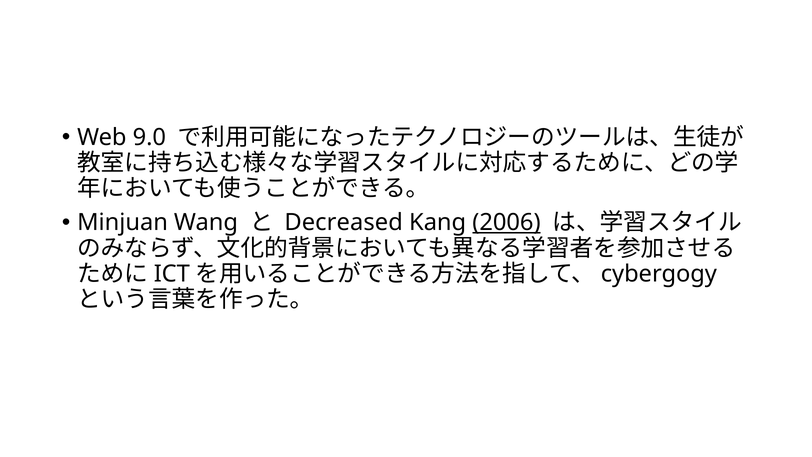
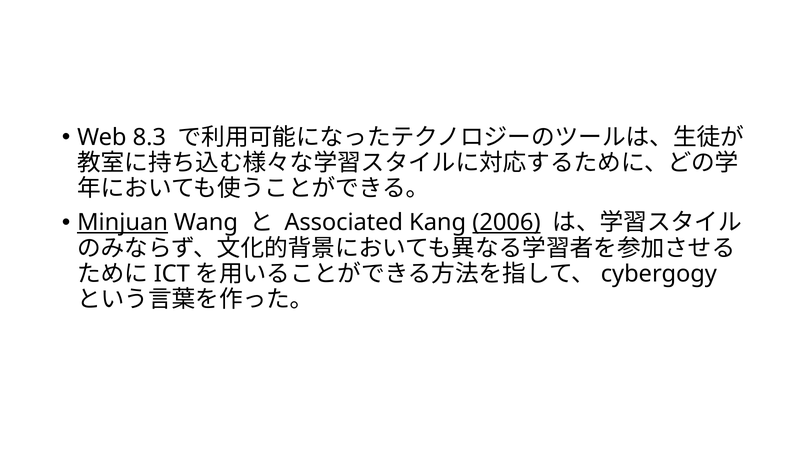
9.0: 9.0 -> 8.3 (149, 137)
Minjuan underline: none -> present (123, 222)
Decreased: Decreased -> Associated (344, 222)
